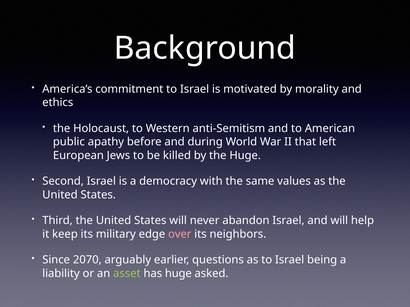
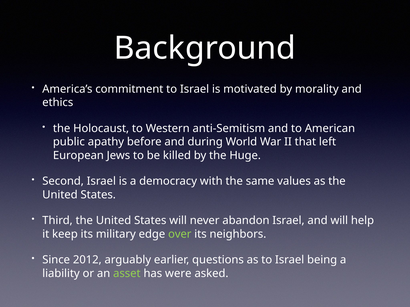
over colour: pink -> light green (180, 234)
2070: 2070 -> 2012 (87, 260)
has huge: huge -> were (178, 274)
